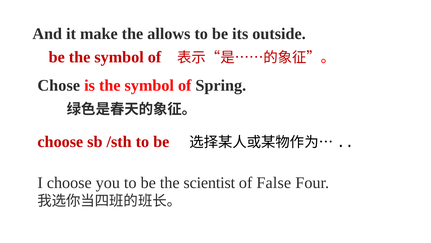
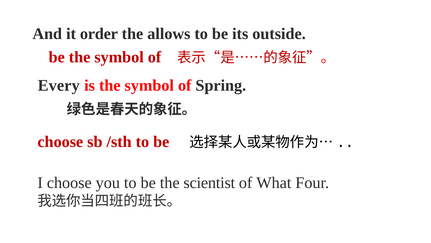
make: make -> order (99, 34)
Chose: Chose -> Every (59, 85)
False: False -> What (274, 183)
